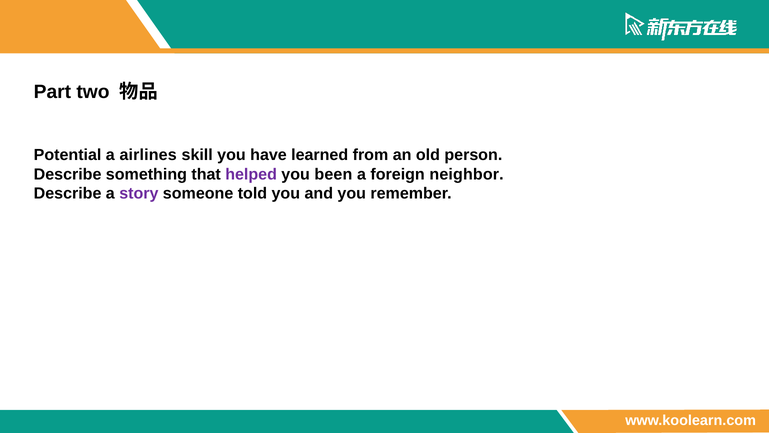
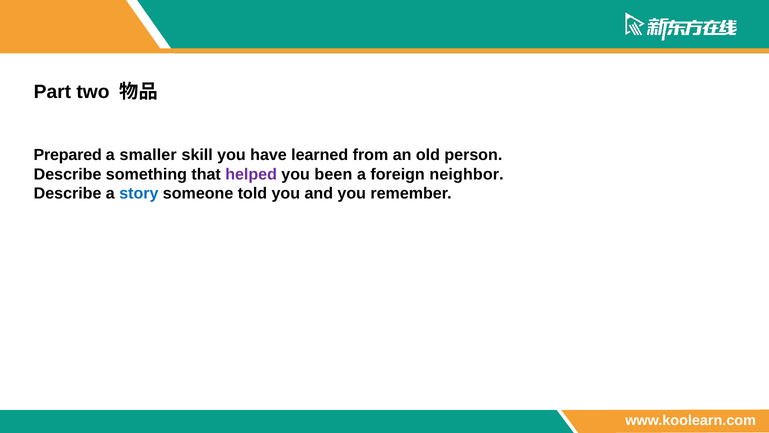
Potential: Potential -> Prepared (68, 155)
airlines: airlines -> smaller (148, 155)
story colour: purple -> blue (139, 193)
